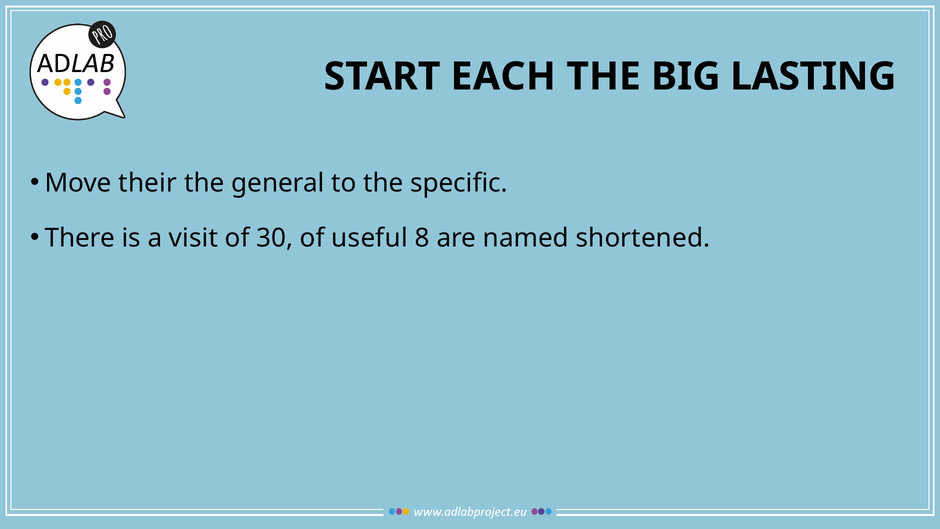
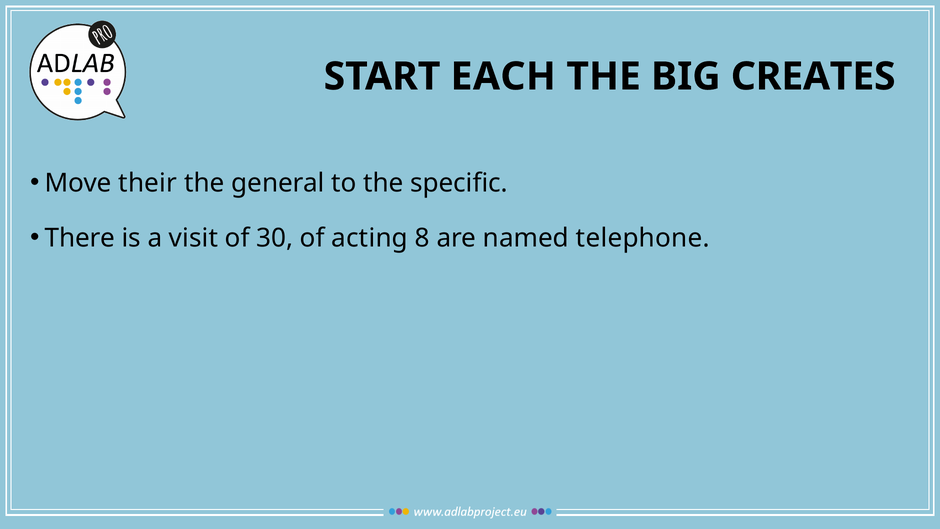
LASTING: LASTING -> CREATES (813, 77)
useful: useful -> acting (370, 238)
shortened: shortened -> telephone (643, 238)
